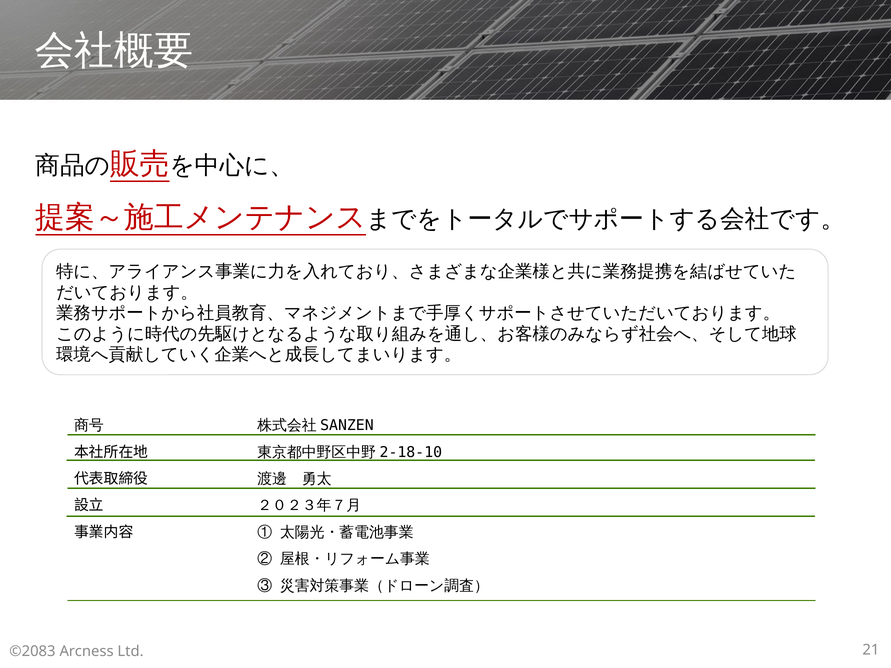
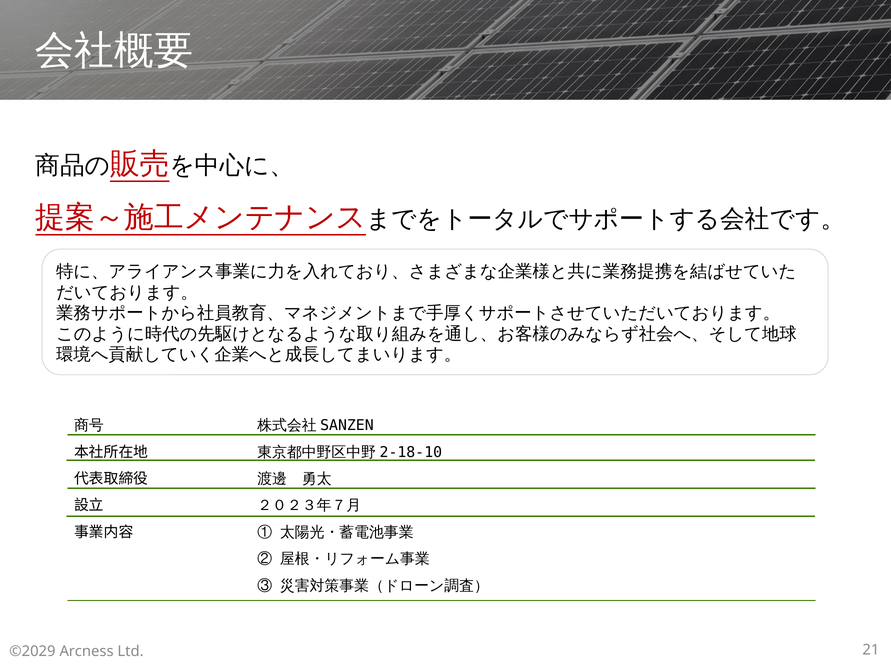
©2083: ©2083 -> ©2029 (32, 651)
